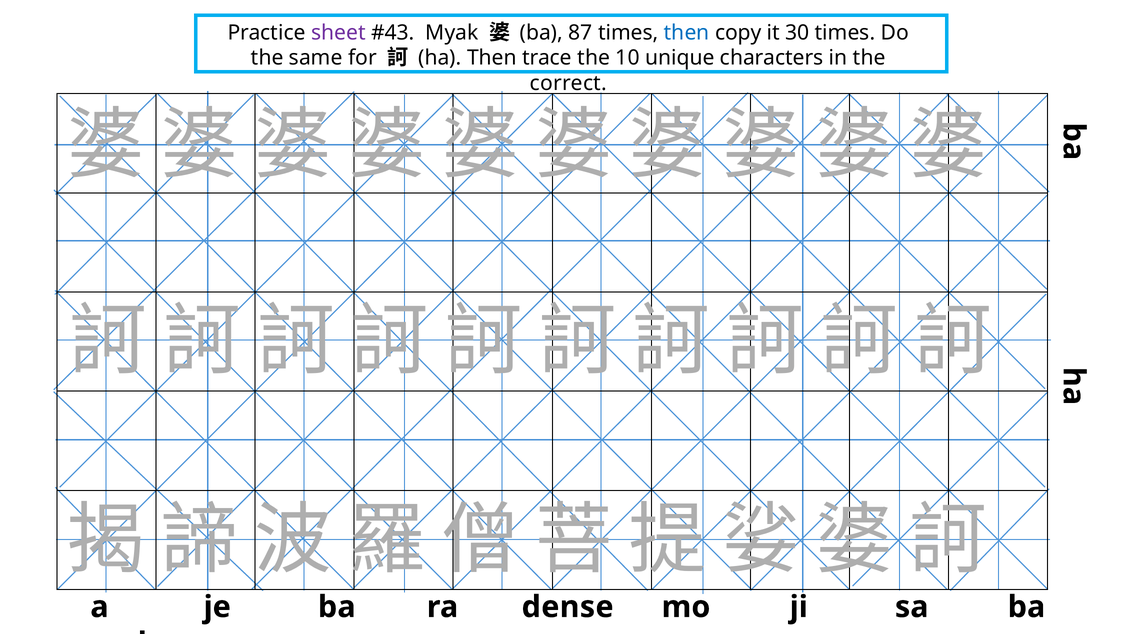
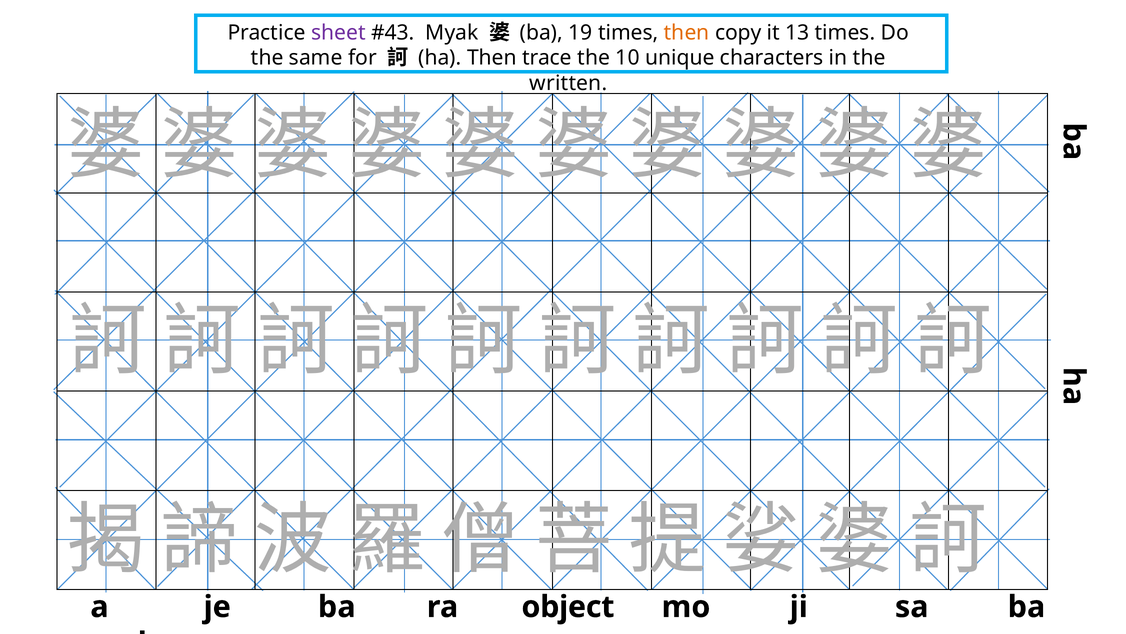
87: 87 -> 19 (580, 33)
then colour: blue -> orange (687, 33)
30: 30 -> 13 (797, 33)
correct: correct -> written (568, 83)
dense: dense -> object (568, 606)
